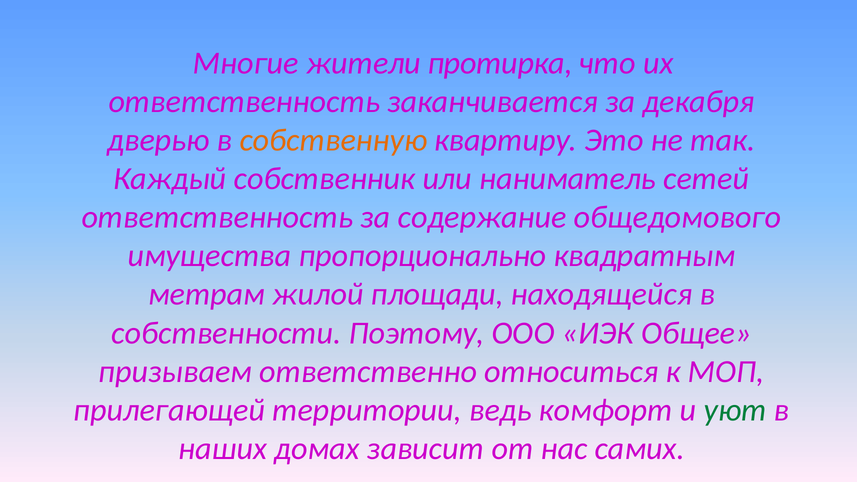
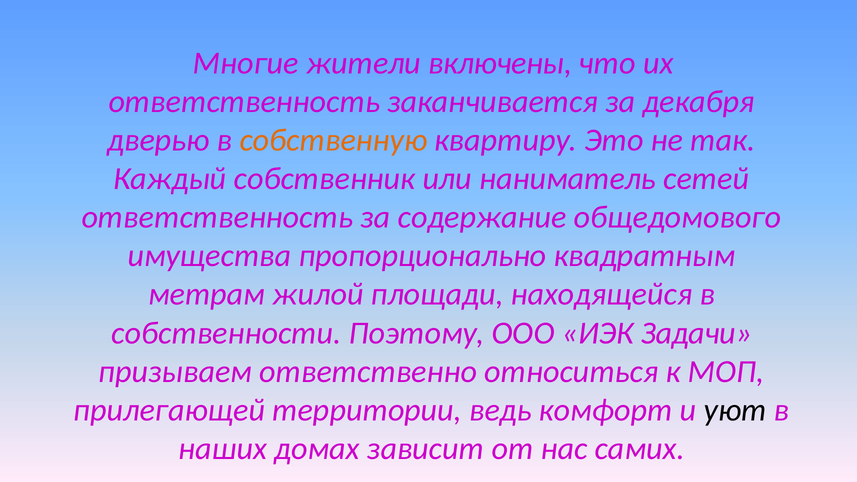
протирка: протирка -> включены (500, 63)
Общее: Общее -> Задачи (696, 333)
уют colour: green -> black (735, 410)
